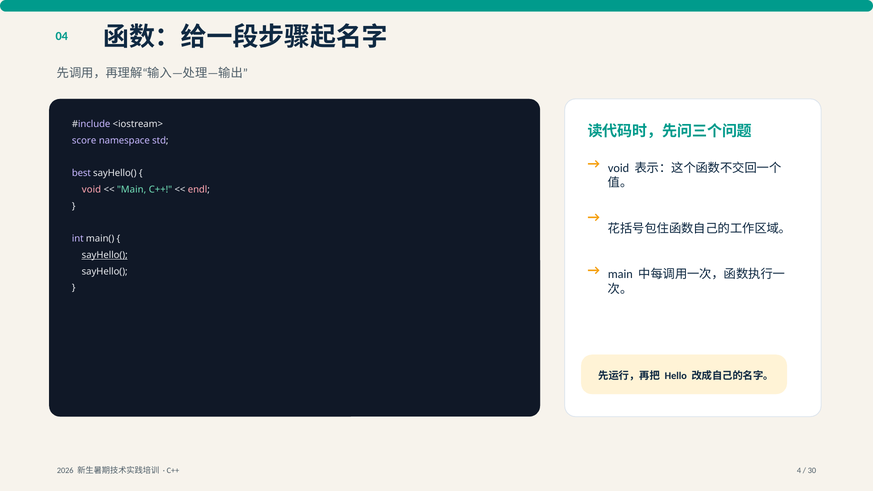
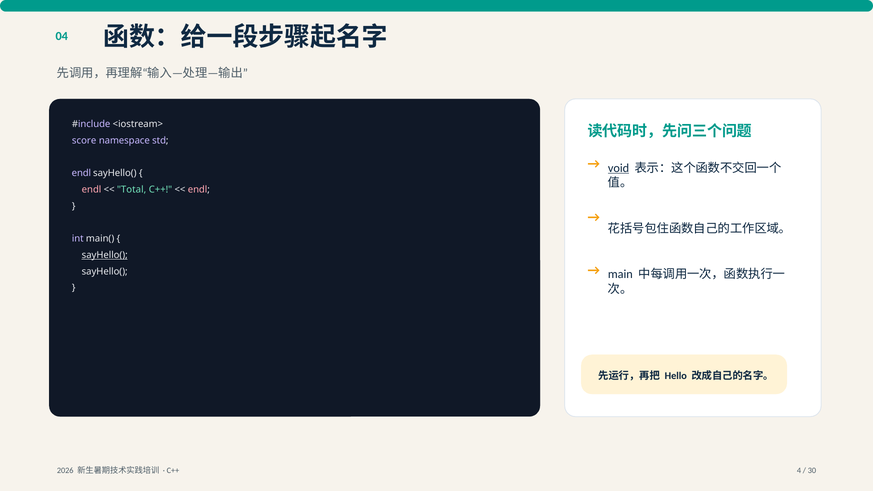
void underline: none -> present (619, 168)
best: best -> endl (81, 173)
void: void -> endl (92, 190)
Main: Main -> Total (132, 190)
